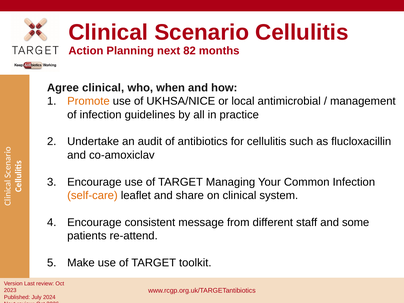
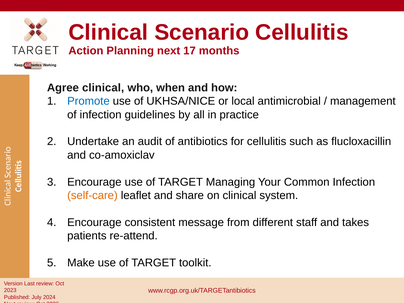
82: 82 -> 17 (190, 51)
Promote colour: orange -> blue (88, 101)
some: some -> takes (356, 222)
